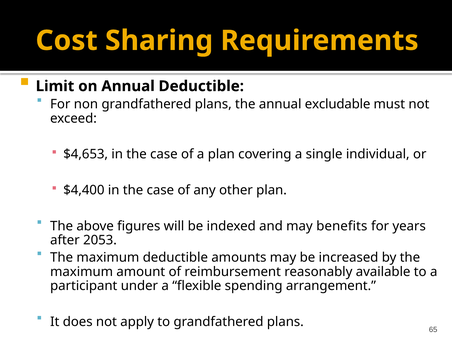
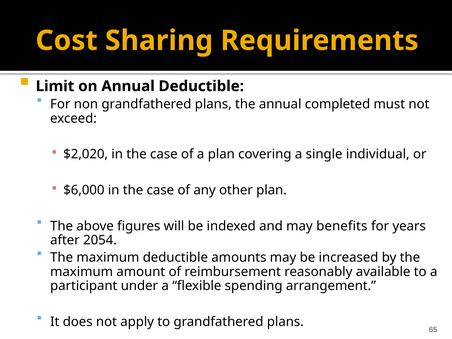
excludable: excludable -> completed (338, 104)
$4,653: $4,653 -> $2,020 (86, 154)
$4,400: $4,400 -> $6,000 (84, 190)
2053: 2053 -> 2054 (100, 240)
